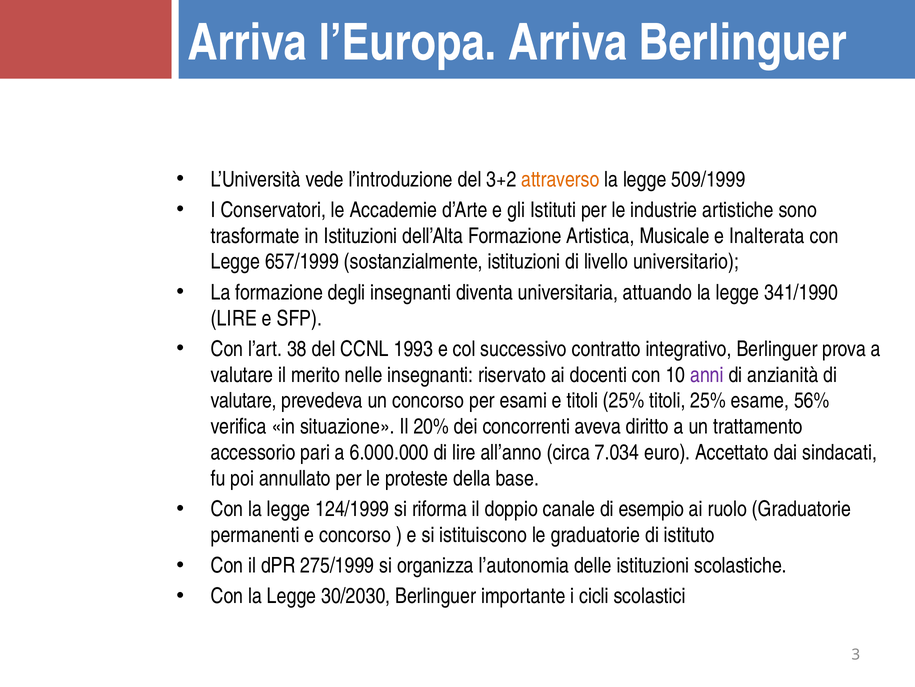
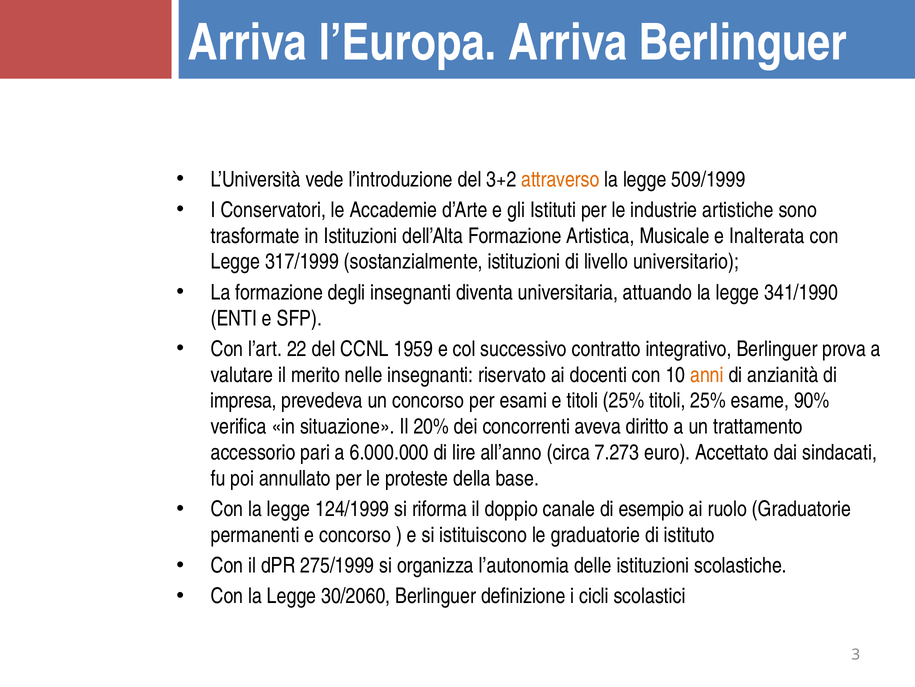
657/1999: 657/1999 -> 317/1999 (302, 262)
LIRE: LIRE -> ENTI (234, 318)
38: 38 -> 22 (297, 349)
1993: 1993 -> 1959 (413, 349)
anni colour: purple -> orange (707, 374)
valutare: valutare -> impresa (244, 400)
56%: 56% -> 90% (812, 400)
7.034: 7.034 -> 7.273 (617, 452)
30/2030: 30/2030 -> 30/2060 (356, 596)
importante: importante -> definizione (523, 596)
